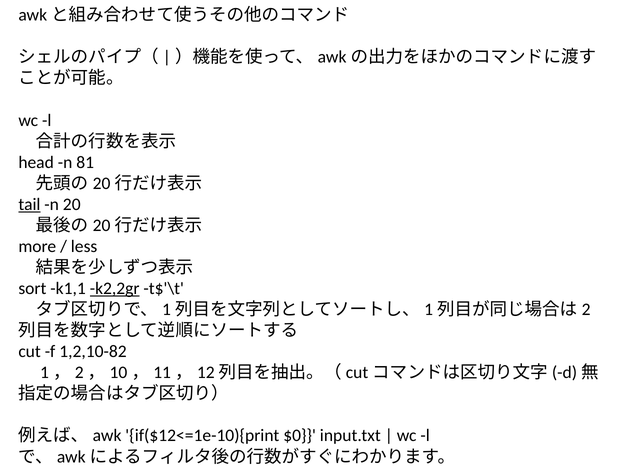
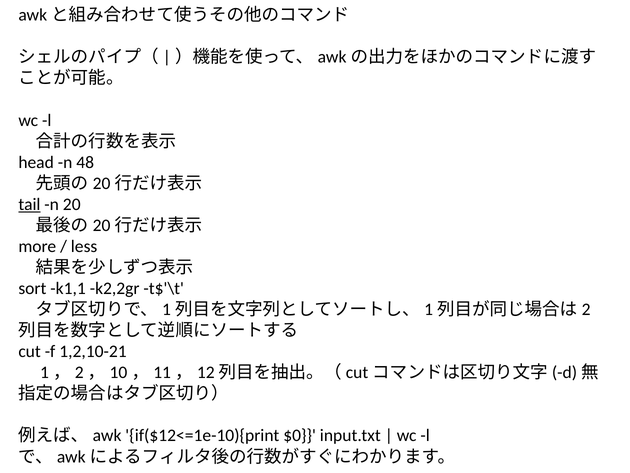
81: 81 -> 48 (85, 162)
k2,2gr underline: present -> none (115, 288)
1,2,10-82: 1,2,10-82 -> 1,2,10-21 (93, 351)
